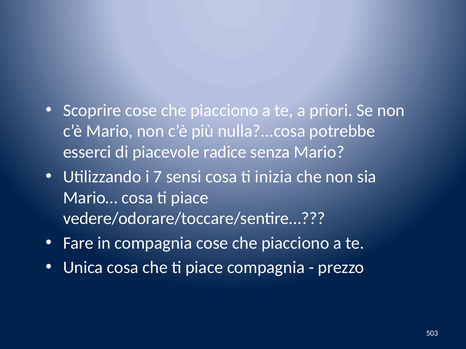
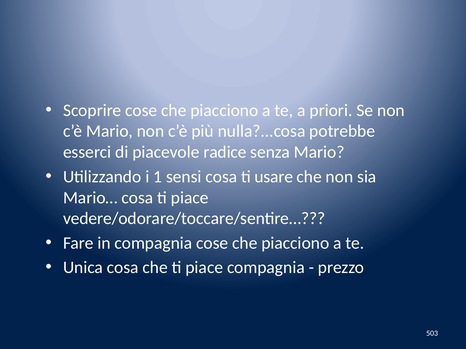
7: 7 -> 1 (158, 177)
inizia: inizia -> usare (274, 177)
